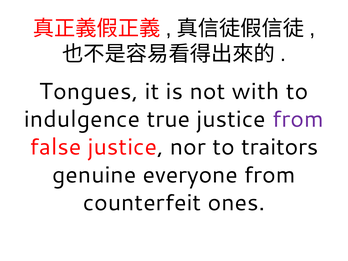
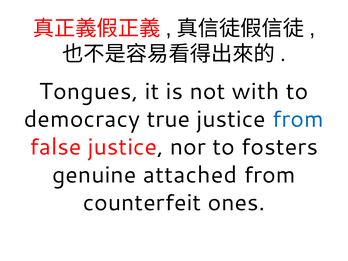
indulgence: indulgence -> democracy (82, 119)
from colour: purple -> blue (298, 119)
traitors: traitors -> fosters (280, 147)
everyone: everyone -> attached (190, 175)
